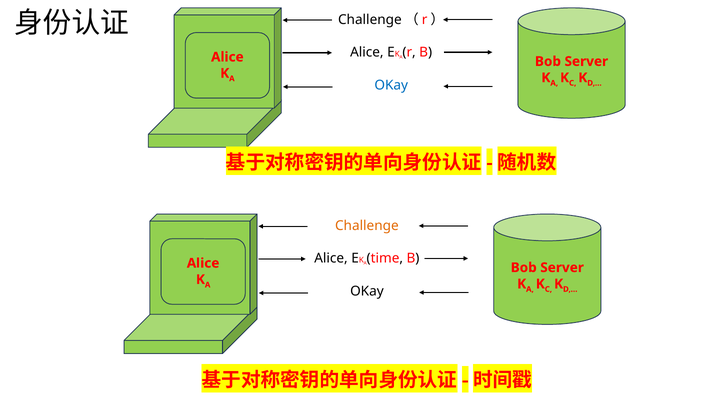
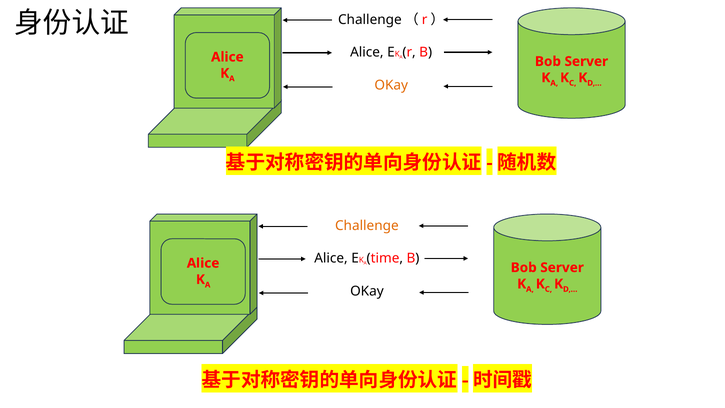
OKay colour: blue -> orange (391, 85)
